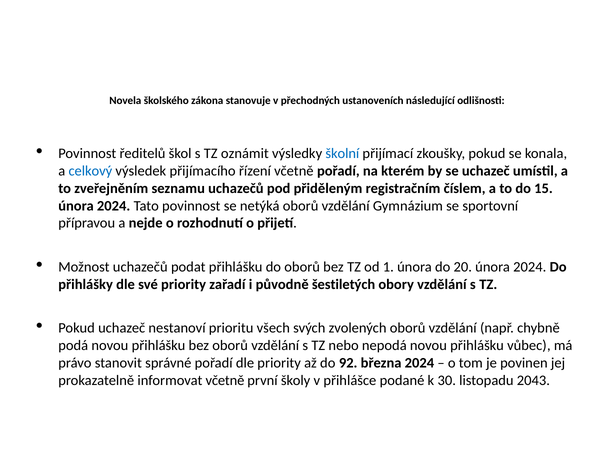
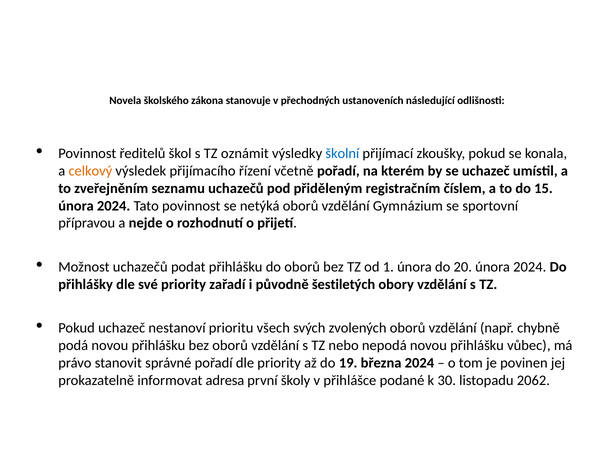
celkový colour: blue -> orange (90, 171)
92: 92 -> 19 (348, 363)
informovat včetně: včetně -> adresa (225, 381)
2043: 2043 -> 2062 (533, 381)
